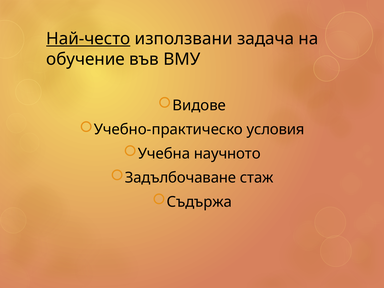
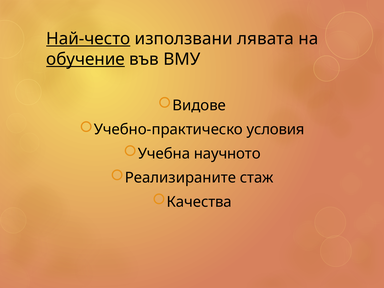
задача: задача -> лявата (266, 39)
обучение underline: none -> present (86, 59)
Задълбочаване: Задълбочаване -> Реализираните (180, 178)
Съдържа: Съдържа -> Качества (199, 202)
